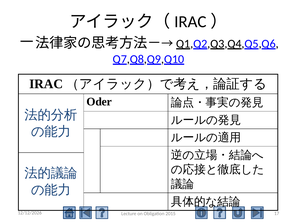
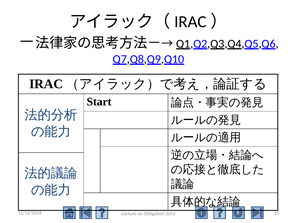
Oder: Oder -> Start (99, 102)
